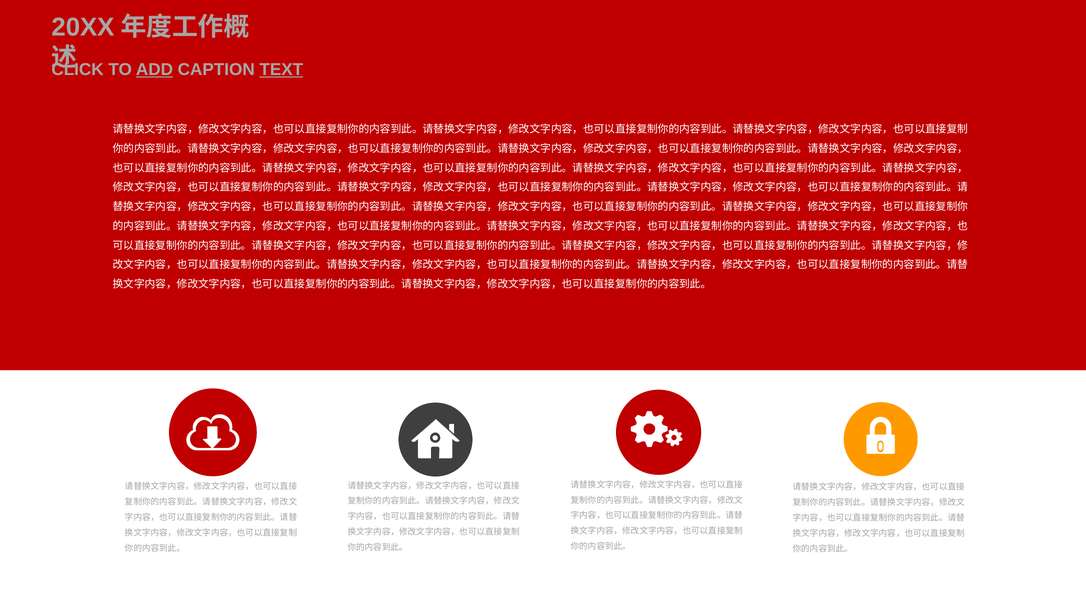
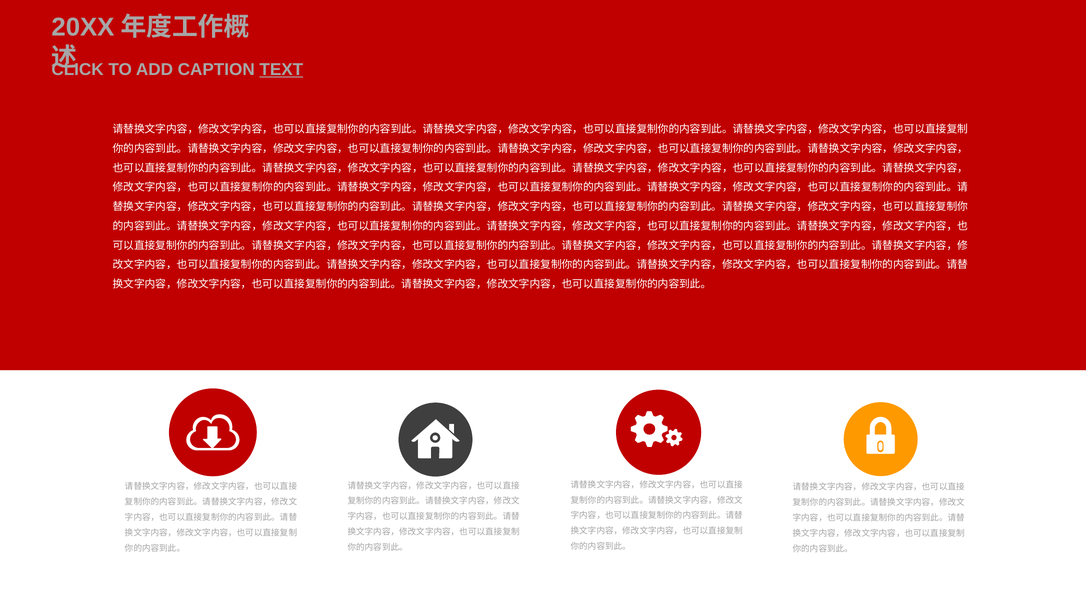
ADD underline: present -> none (154, 70)
